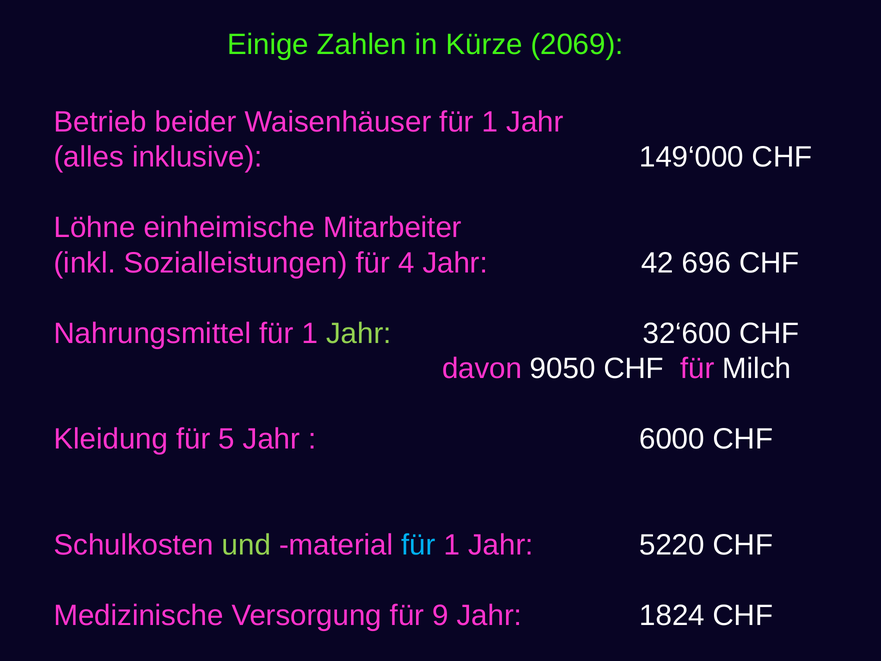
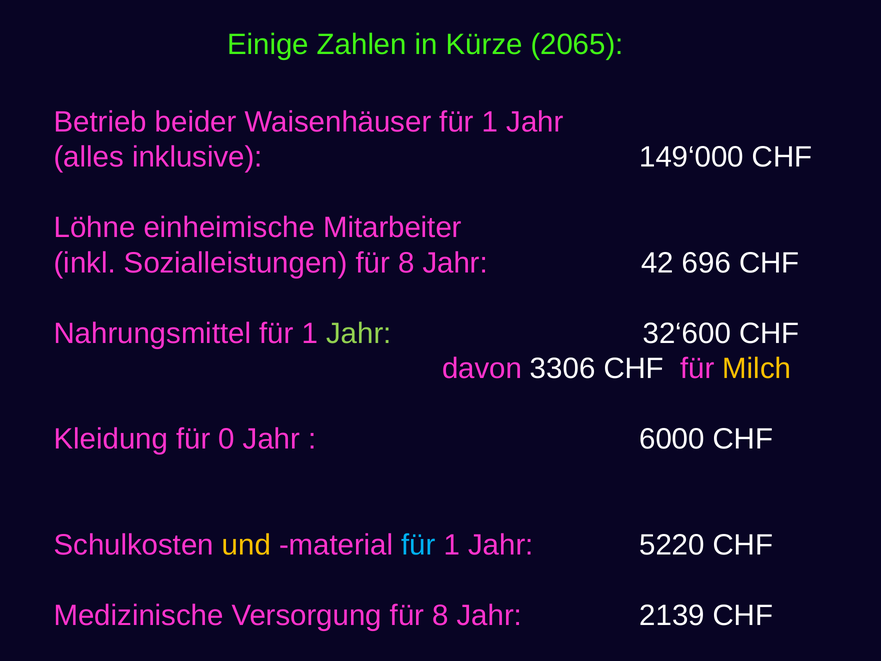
2069: 2069 -> 2065 (577, 44)
Sozialleistungen für 4: 4 -> 8 (406, 263)
9050: 9050 -> 3306 (563, 369)
Milch colour: white -> yellow (757, 369)
5: 5 -> 0 (227, 439)
und colour: light green -> yellow (246, 545)
Versorgung für 9: 9 -> 8 (441, 615)
1824: 1824 -> 2139 (672, 615)
